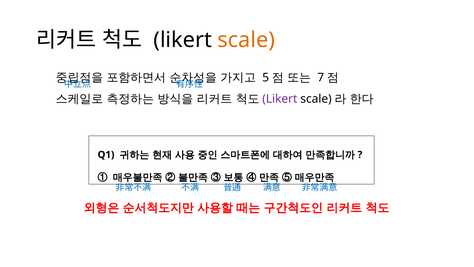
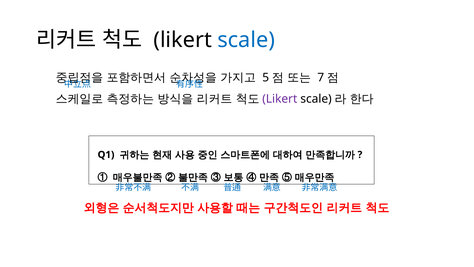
scale colour: orange -> blue (246, 40)
